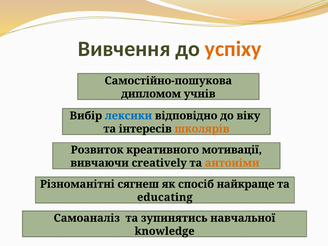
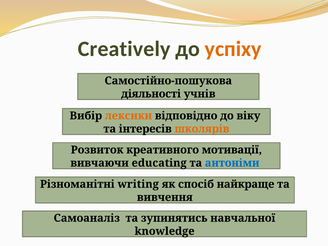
Вивчення: Вивчення -> Creatively (124, 49)
дипломом: дипломом -> діяльності (151, 94)
лексики colour: blue -> orange (129, 116)
creatively: creatively -> educating (159, 163)
антоніми colour: orange -> blue (232, 163)
сягнеш: сягнеш -> writing (138, 184)
educating: educating -> вивчення (165, 197)
